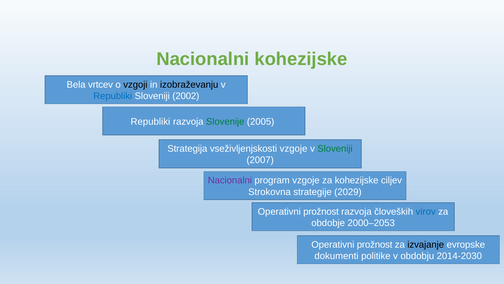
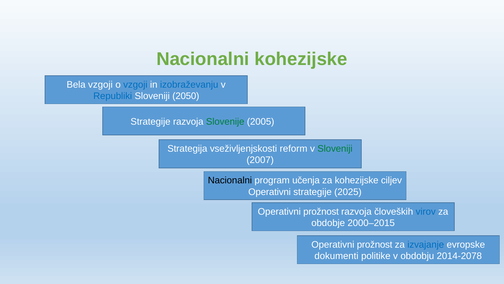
Bela vrtcev: vrtcev -> vzgoji (100, 85)
vzgoji colour: black -> blue (135, 85)
izobraževanju colour: black -> blue (189, 85)
2002: 2002 -> 2050 (186, 96)
Republiki: Republiki -> Strategije (151, 121)
vseživljenjskosti vzgoje: vzgoje -> reform (294, 149)
Nacionalni colour: purple -> black (230, 180)
program vzgoje: vzgoje -> učenja (306, 180)
Strokovna: Strokovna -> Operativni (270, 192)
2029: 2029 -> 2025 (348, 192)
2000–2053: 2000–2053 -> 2000–2015 (371, 223)
izvajanje colour: black -> blue (426, 244)
2014-2030: 2014-2030 -> 2014-2078 (459, 256)
